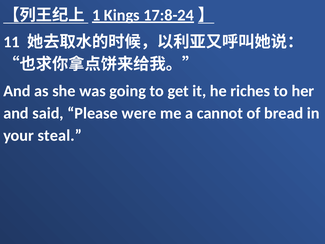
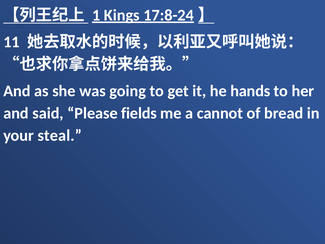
riches: riches -> hands (250, 91)
were: were -> fields (139, 113)
